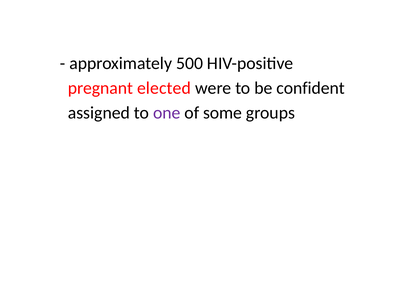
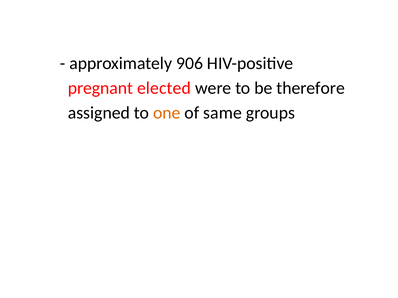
500: 500 -> 906 (190, 63)
confident: confident -> therefore (311, 88)
one colour: purple -> orange (167, 113)
some: some -> same (223, 113)
